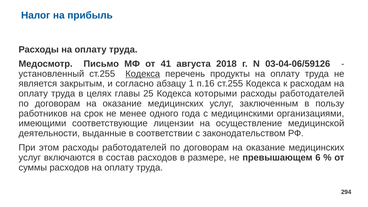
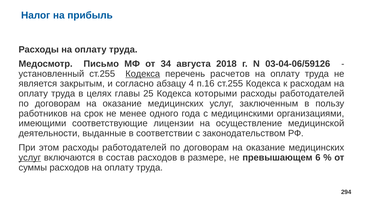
41: 41 -> 34 (166, 64)
продукты: продукты -> расчетов (230, 74)
1: 1 -> 4 (191, 84)
услуг underline: none -> present (30, 158)
